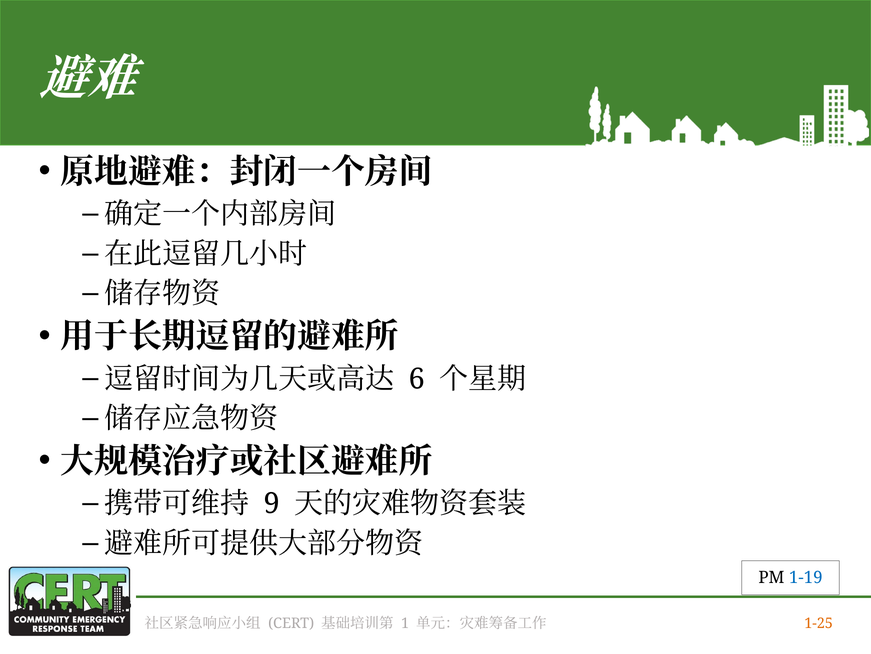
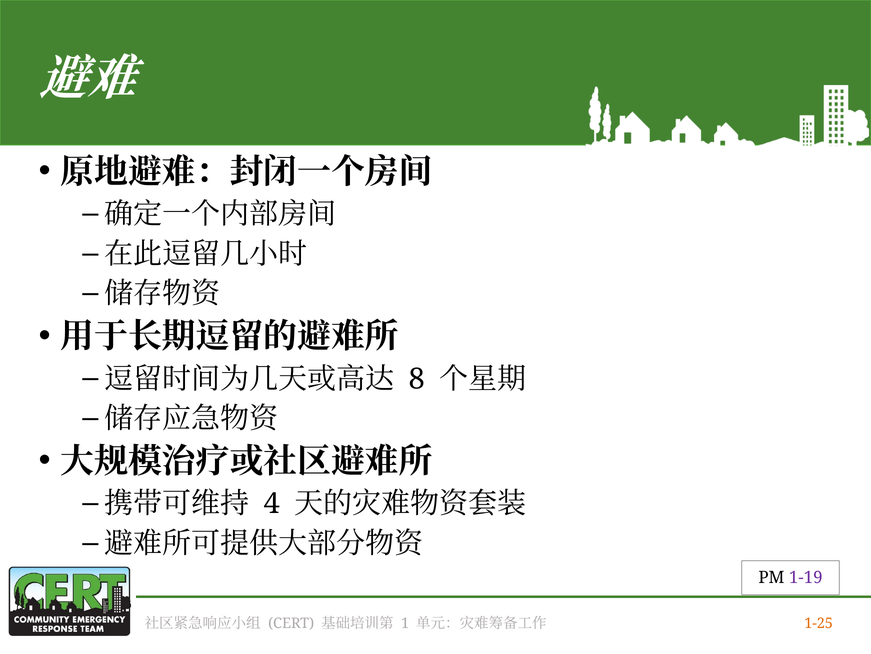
6: 6 -> 8 (417, 379)
9: 9 -> 4 (272, 503)
1-19 colour: blue -> purple (806, 577)
